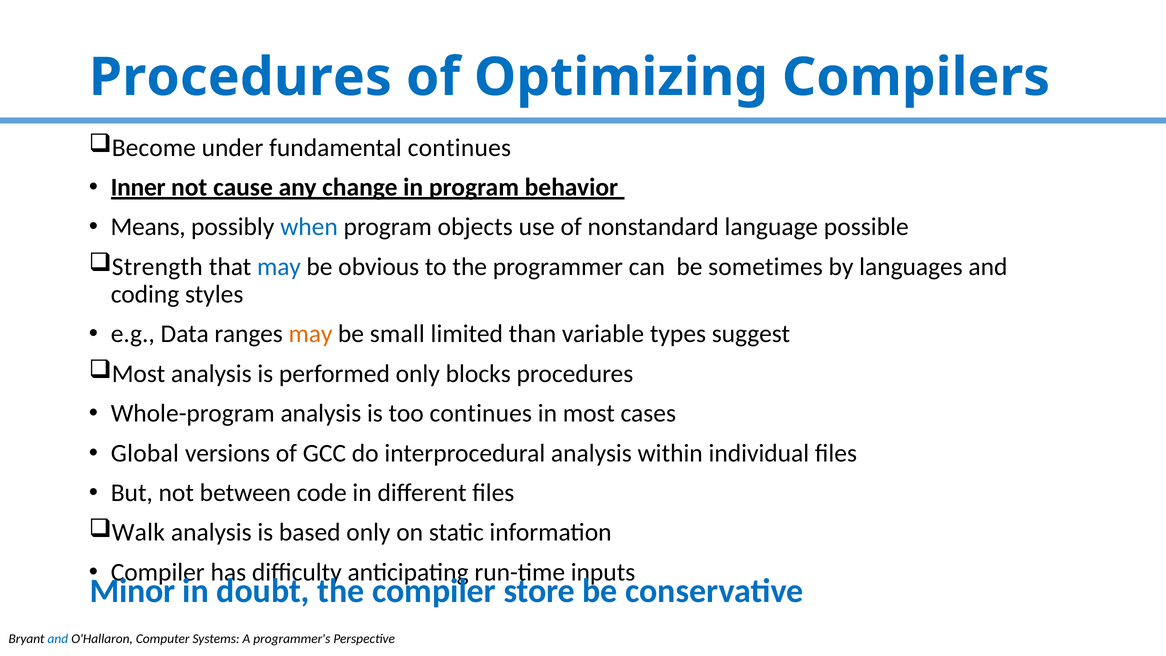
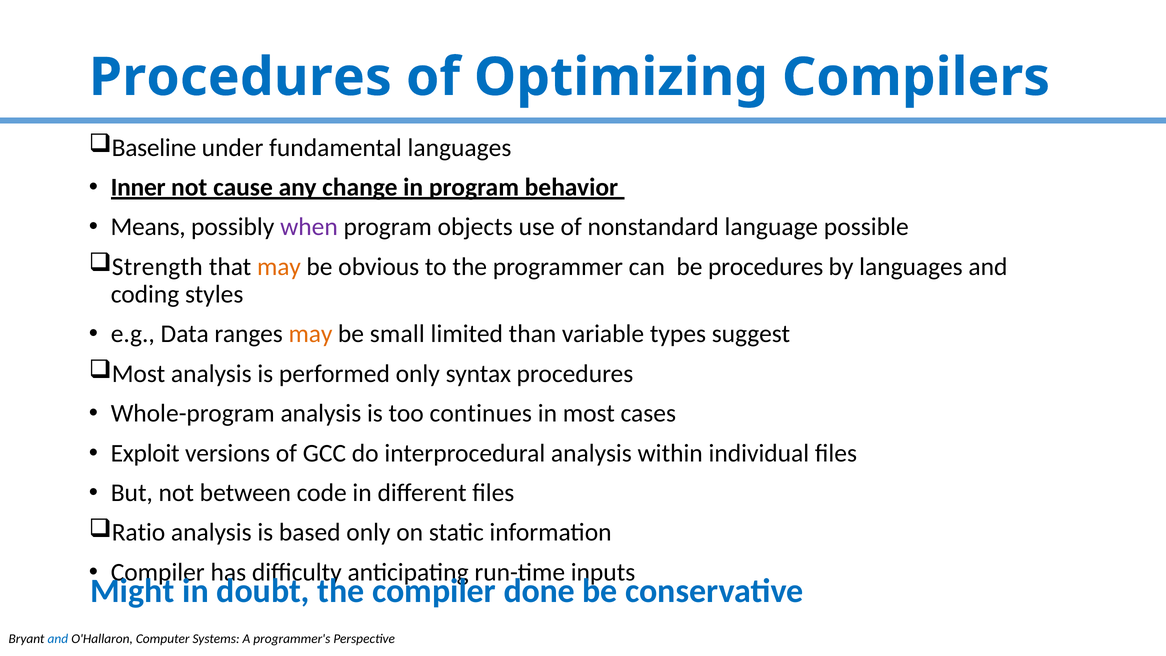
Become: Become -> Baseline (154, 148)
fundamental continues: continues -> languages (459, 148)
when colour: blue -> purple (309, 227)
may colour: blue -> orange (279, 267)
be sometimes: sometimes -> procedures (766, 267)
blocks: blocks -> syntax (478, 374)
Global: Global -> Exploit (145, 453)
Walk: Walk -> Ratio (139, 532)
Minor: Minor -> Might (132, 591)
store: store -> done (539, 591)
